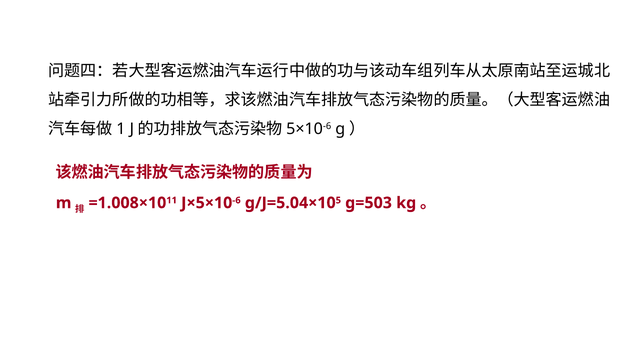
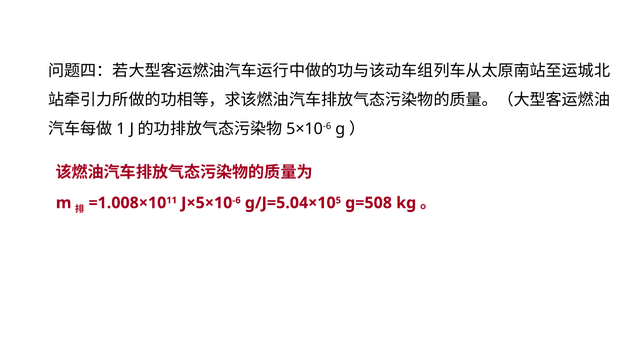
g=503: g=503 -> g=508 (369, 203)
